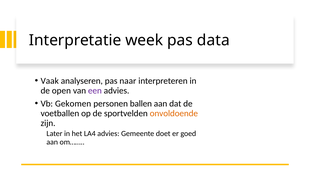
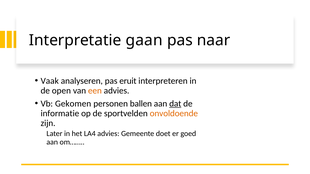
week: week -> gaan (144, 40)
data: data -> naar (213, 40)
naar: naar -> eruit (128, 81)
een colour: purple -> orange (95, 91)
dat underline: none -> present (175, 104)
voetballen: voetballen -> informatie (60, 114)
